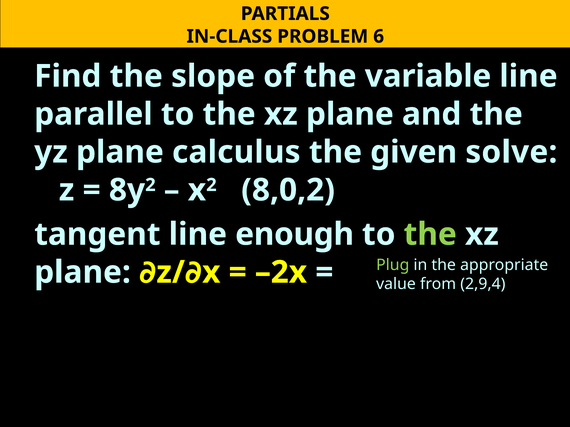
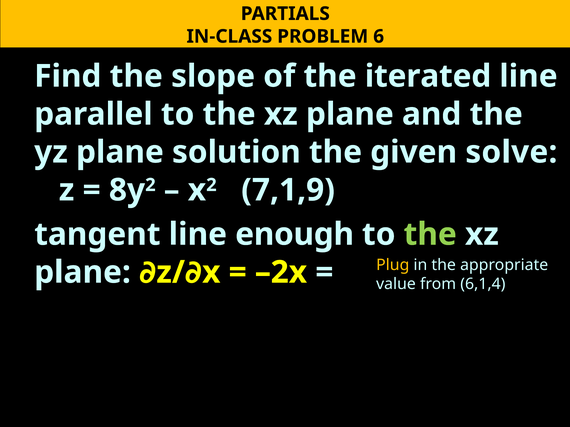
variable: variable -> iterated (428, 76)
calculus: calculus -> solution (236, 152)
8,0,2: 8,0,2 -> 7,1,9 (288, 190)
Plug colour: light green -> yellow (393, 265)
2,9,4: 2,9,4 -> 6,1,4 (483, 284)
